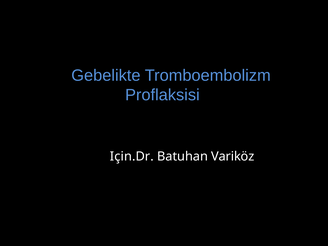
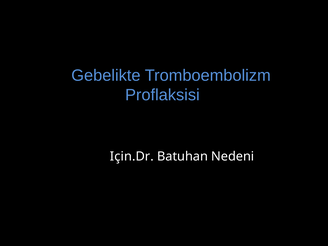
Variköz: Variköz -> Nedeni (233, 156)
